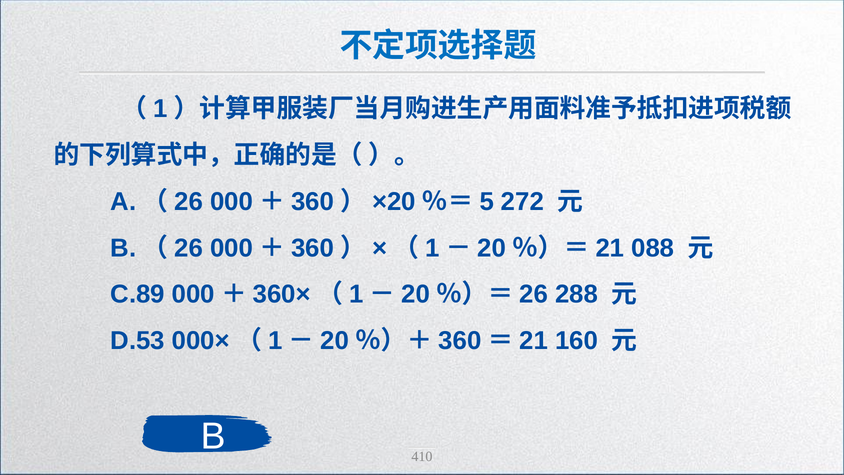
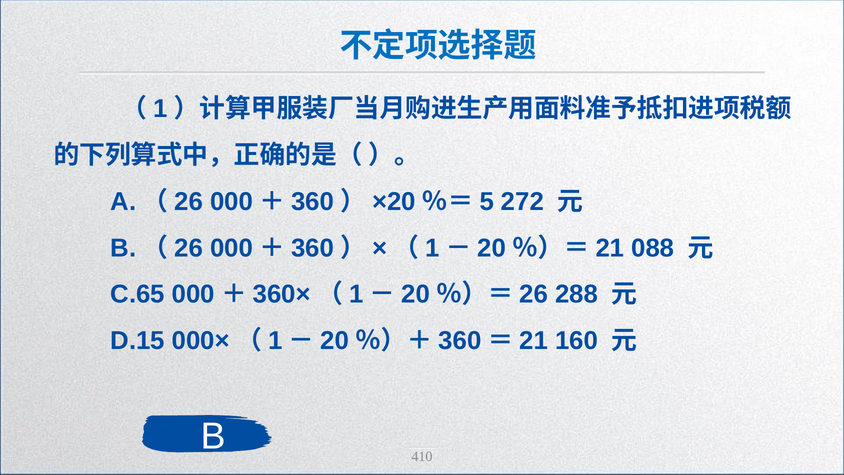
C.89: C.89 -> C.65 (138, 294)
D.53: D.53 -> D.15 (138, 341)
